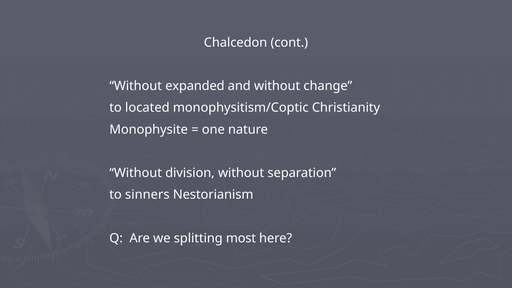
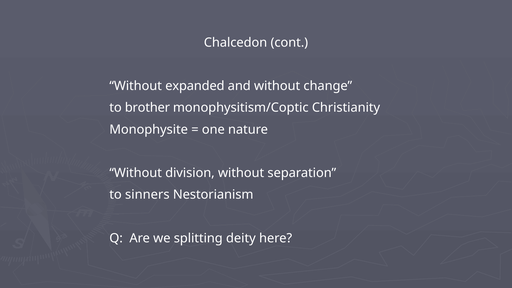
located: located -> brother (147, 108)
most: most -> deity (241, 238)
